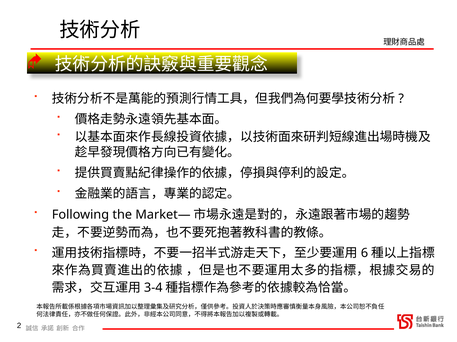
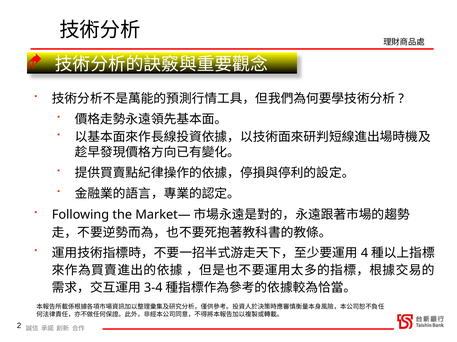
6: 6 -> 4 (364, 253)
